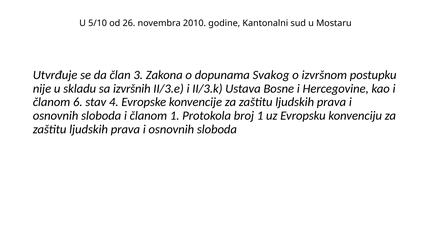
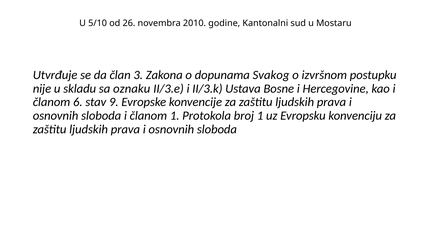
izvršnih: izvršnih -> oznaku (132, 89)
4: 4 -> 9 (114, 102)
